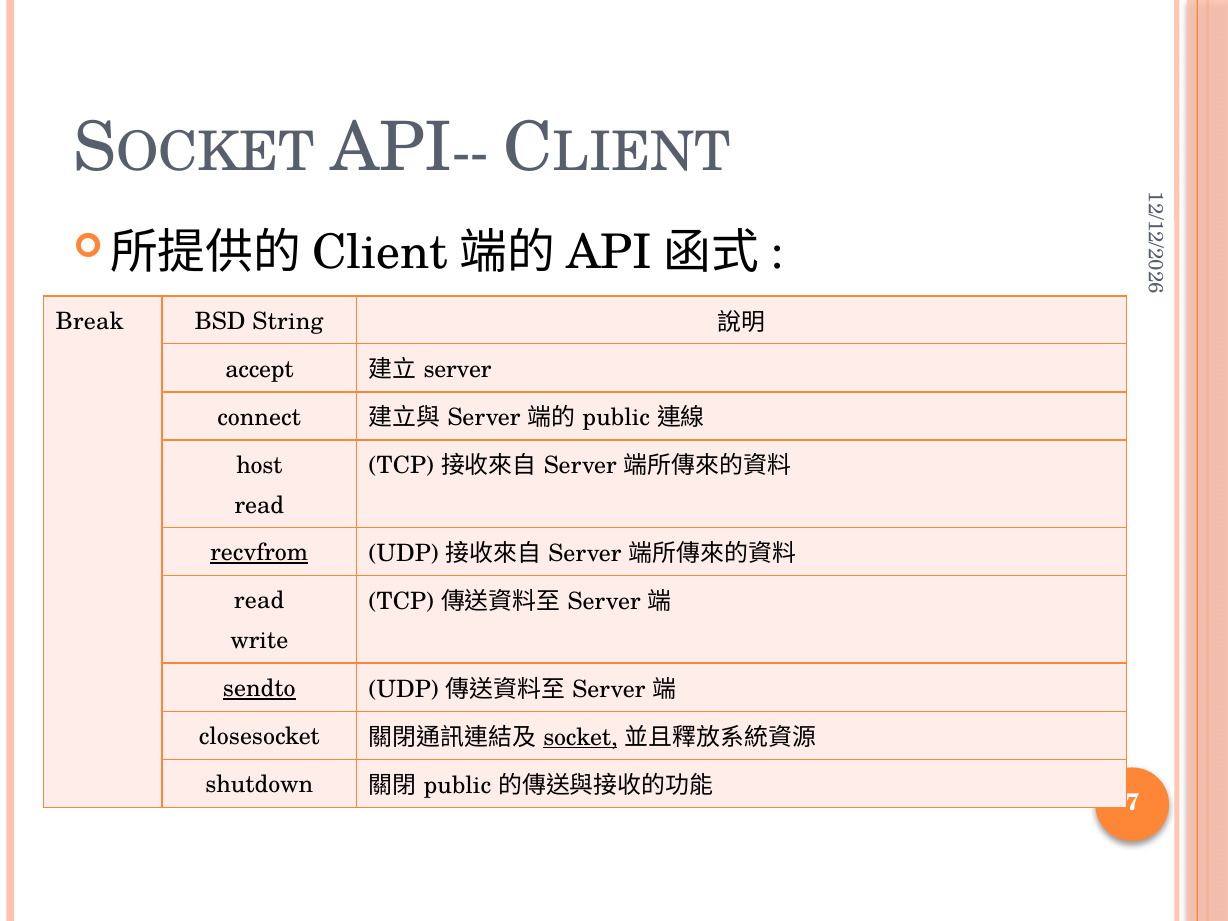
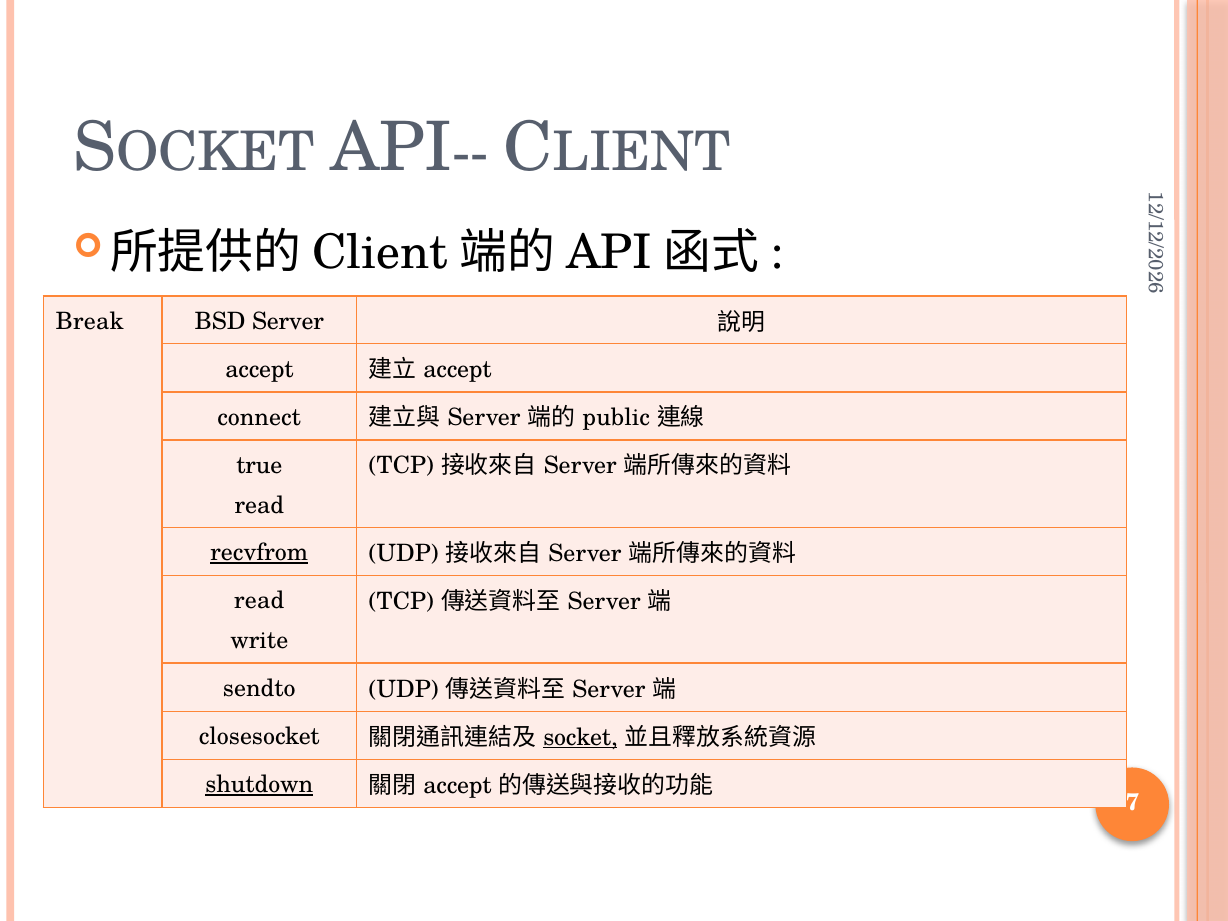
BSD String: String -> Server (288, 322)
server: server -> accept (458, 370)
host: host -> true (259, 465)
sendto underline: present -> none (259, 689)
shutdown underline: none -> present (259, 785)
public: public -> accept (458, 786)
